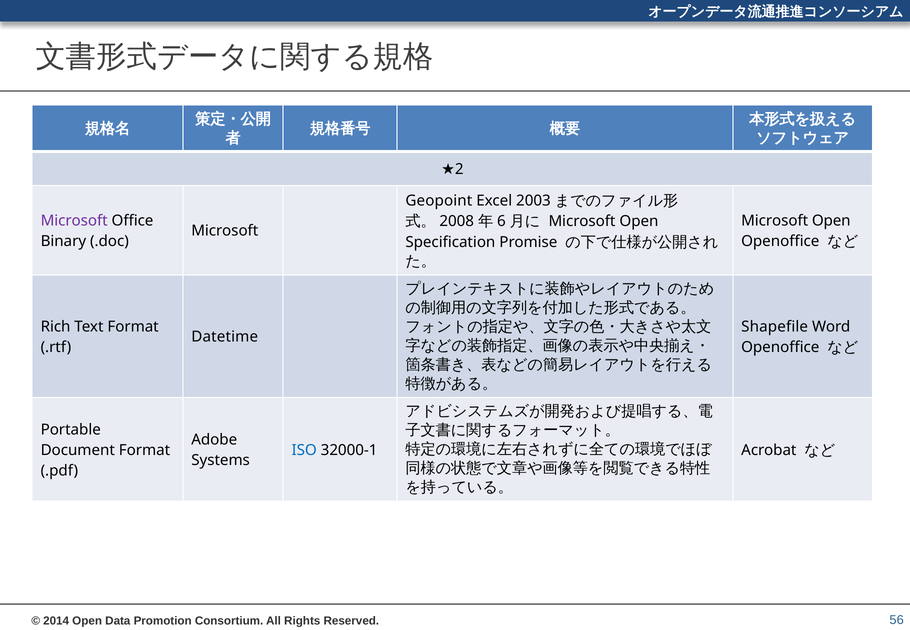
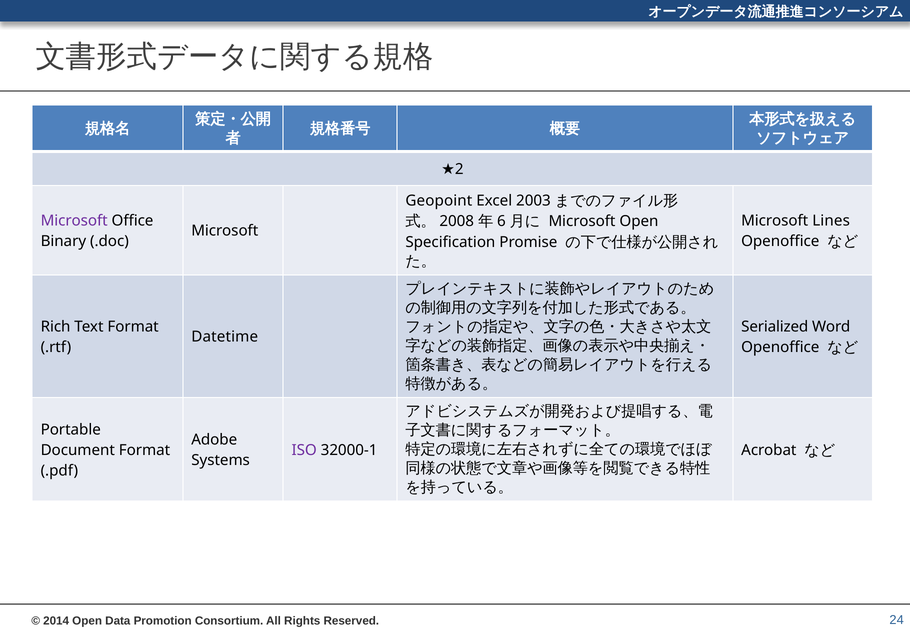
Open: Open -> Lines (831, 221)
Shapefile: Shapefile -> Serialized (775, 327)
ISO colour: blue -> purple (304, 450)
56: 56 -> 24 (897, 620)
